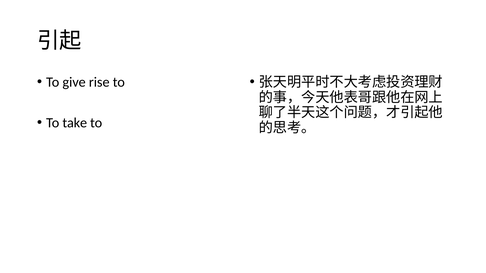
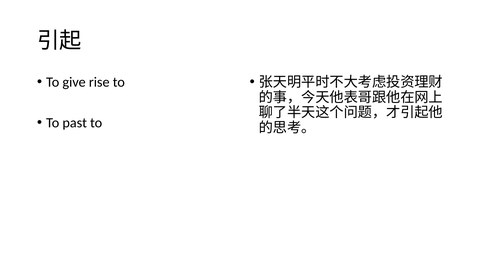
take: take -> past (75, 123)
